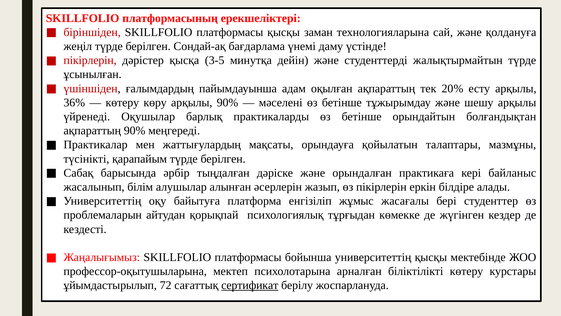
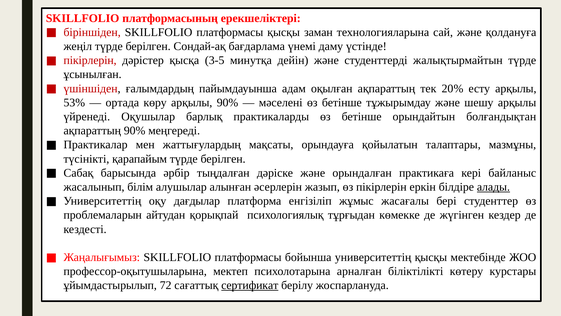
36%: 36% -> 53% (74, 102)
көтеру: көтеру -> ортада (122, 102)
алады underline: none -> present (493, 187)
байытуға: байытуға -> дағдылар (197, 201)
